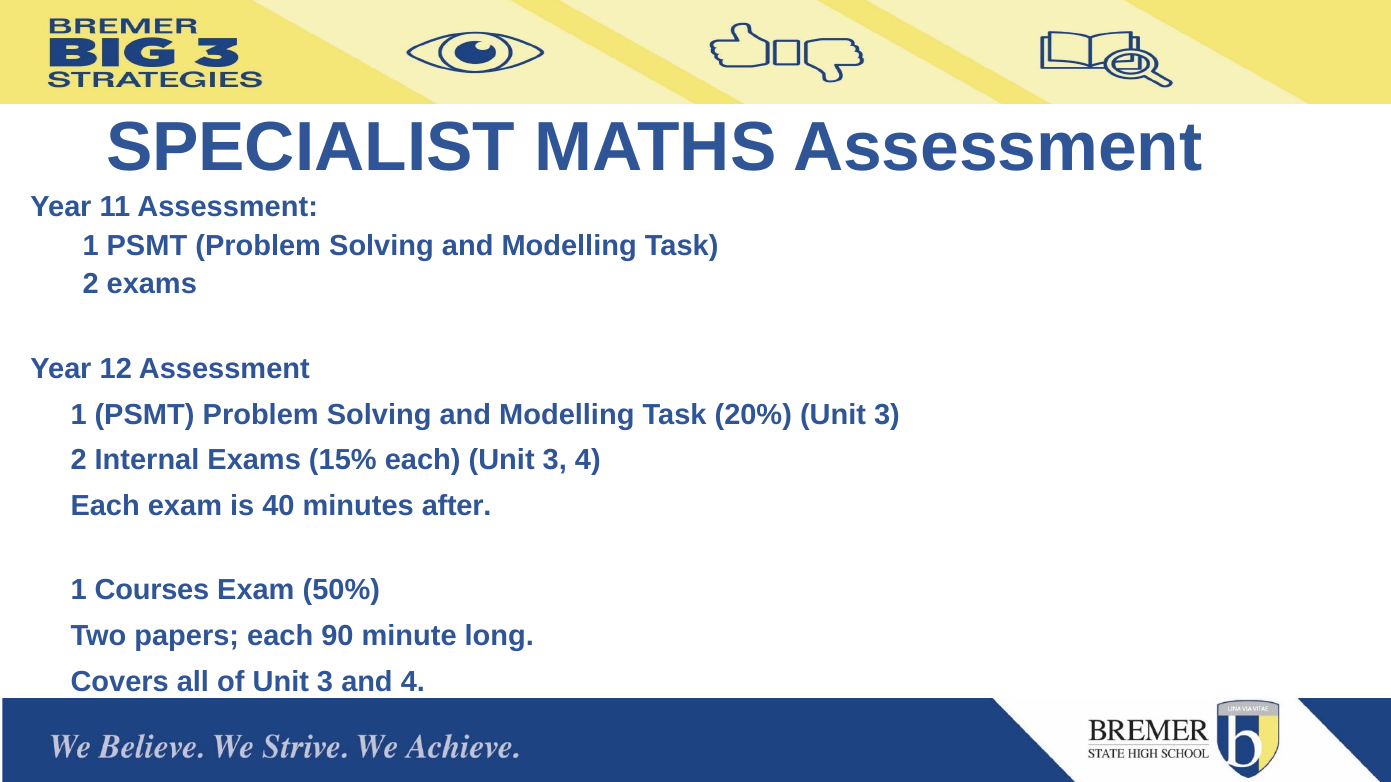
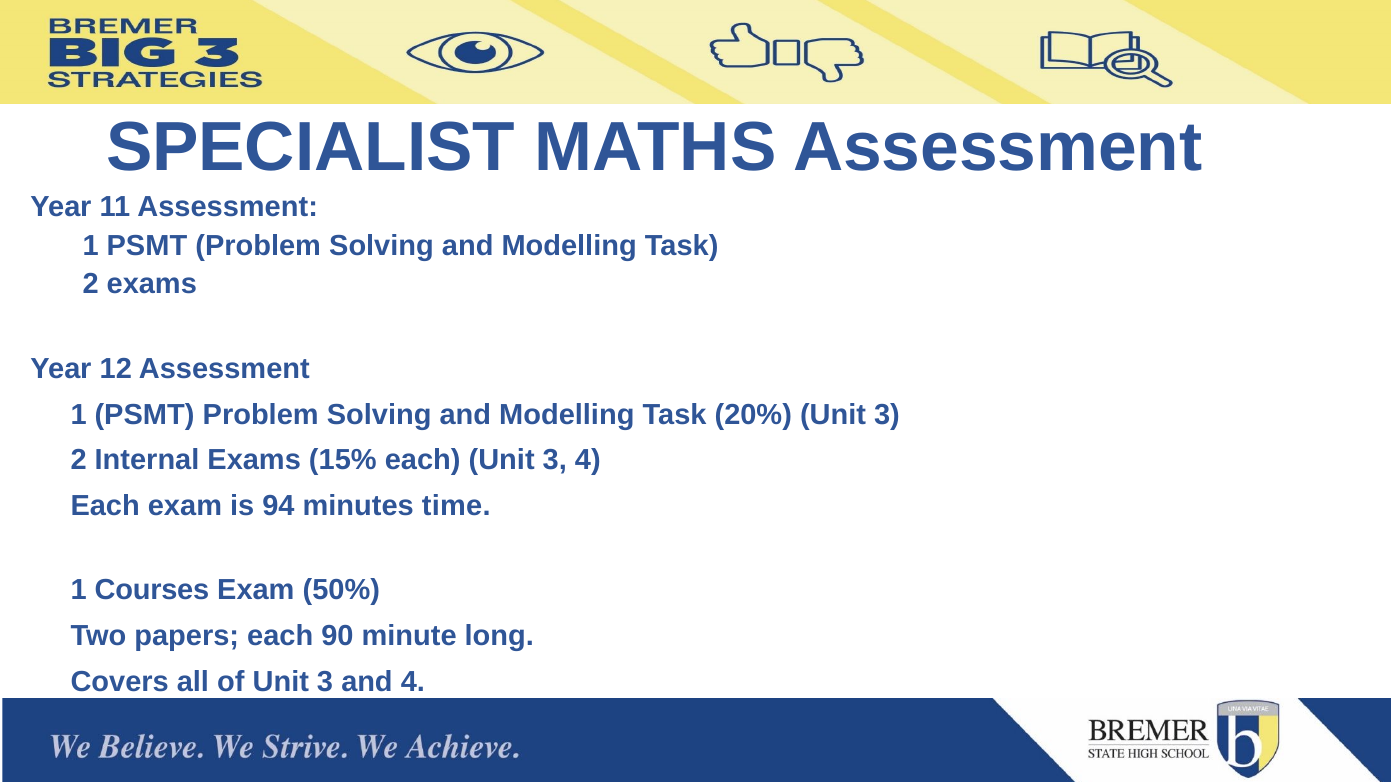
40: 40 -> 94 (278, 506)
after: after -> time (456, 506)
